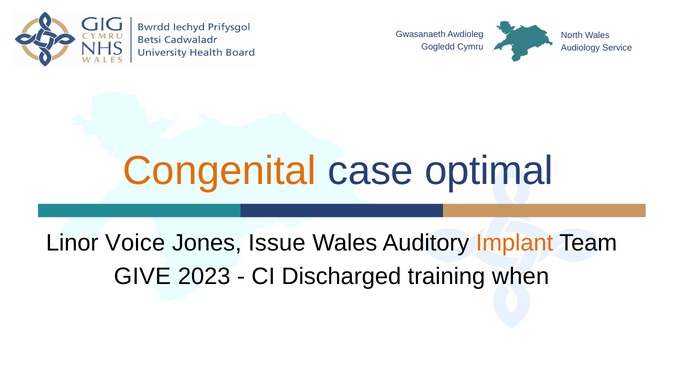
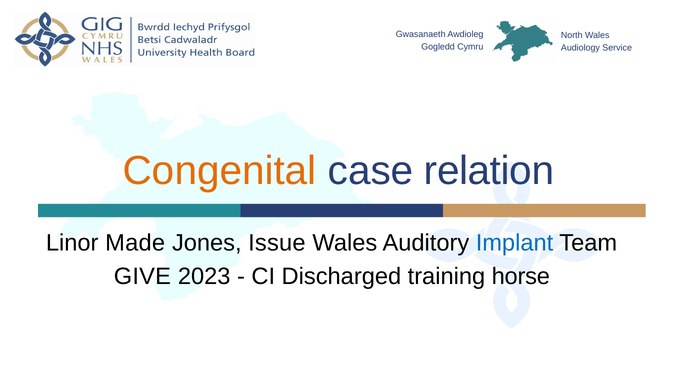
optimal: optimal -> relation (489, 171)
Voice: Voice -> Made (135, 243)
Implant colour: orange -> blue (514, 243)
when: when -> horse (521, 276)
